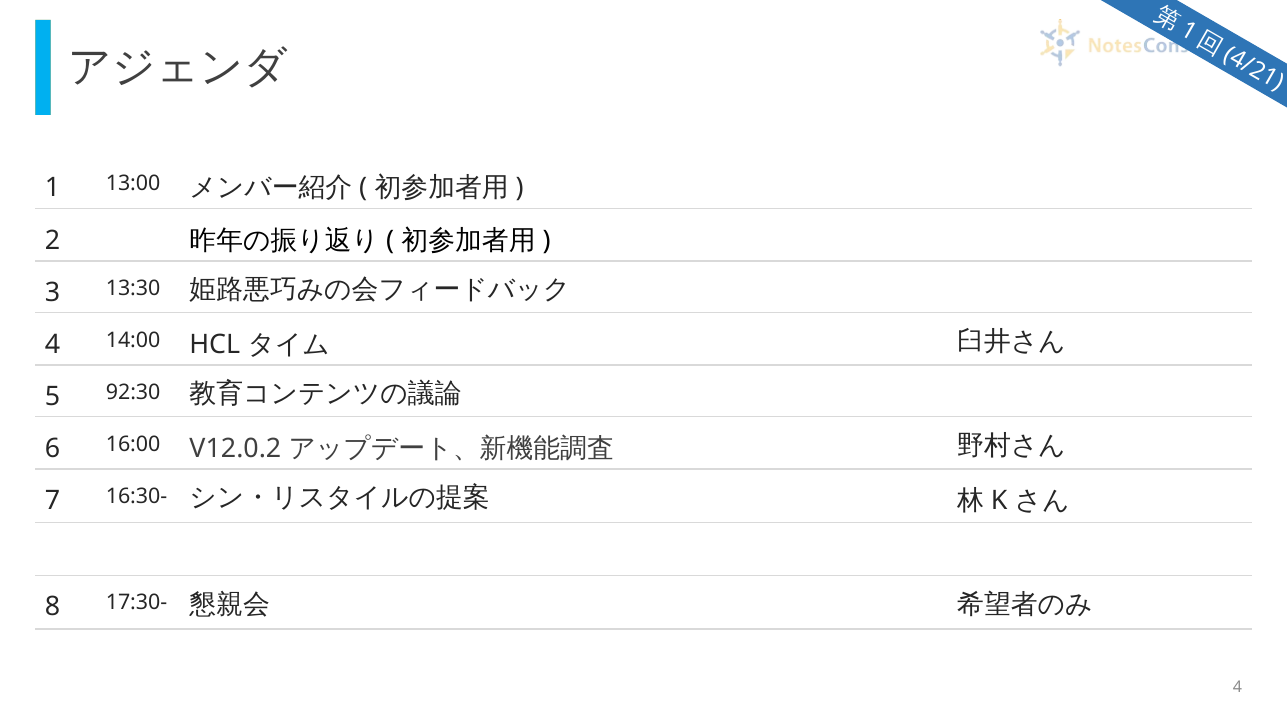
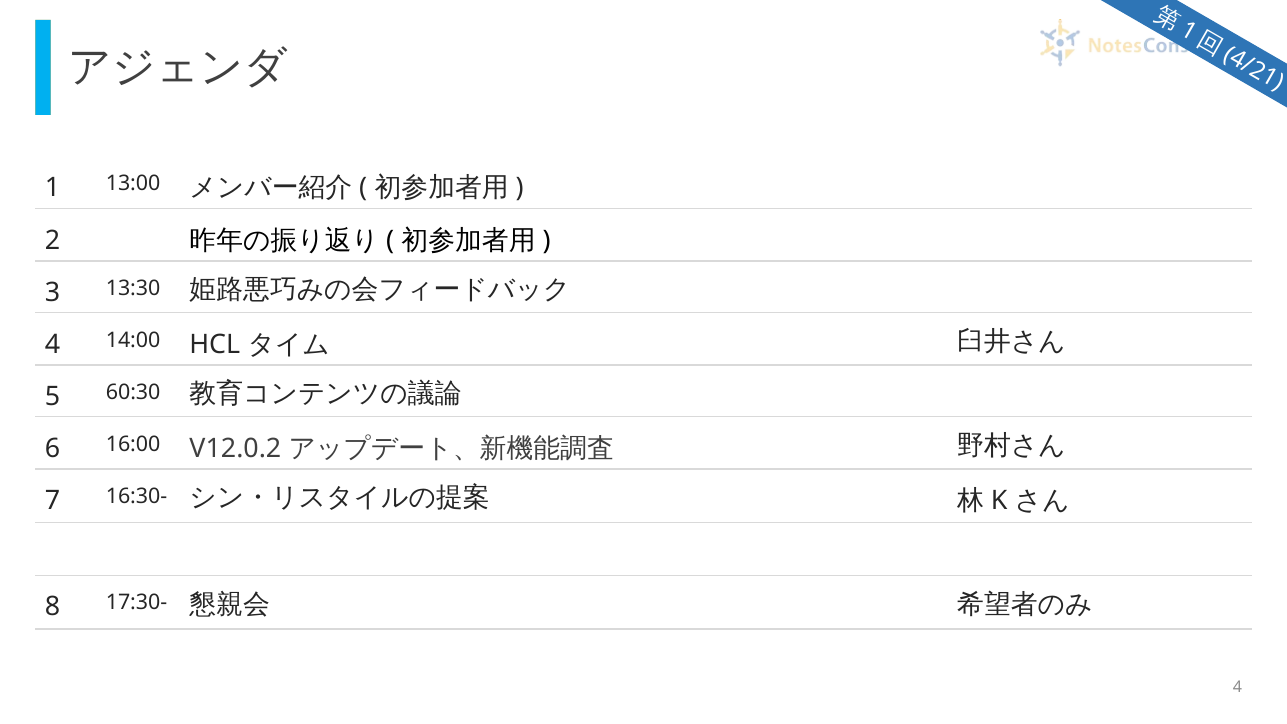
92:30: 92:30 -> 60:30 (133, 392)
